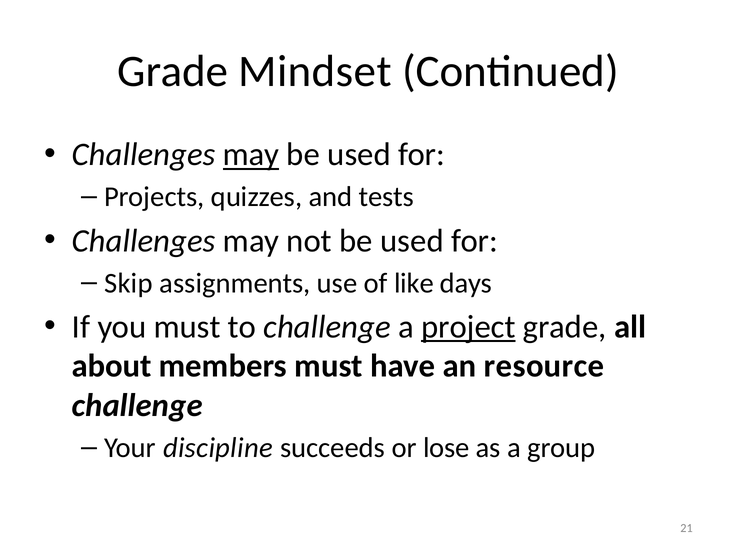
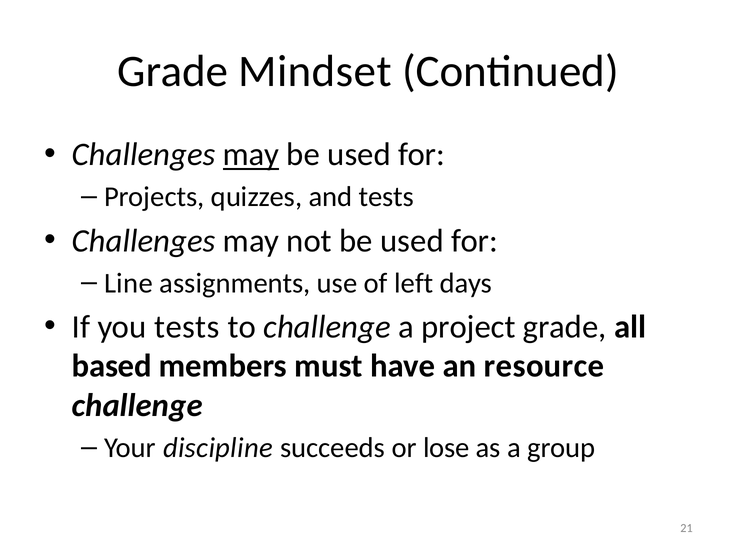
Skip: Skip -> Line (128, 283)
like: like -> left (414, 283)
you must: must -> tests (187, 327)
project underline: present -> none (468, 327)
about: about -> based (112, 366)
